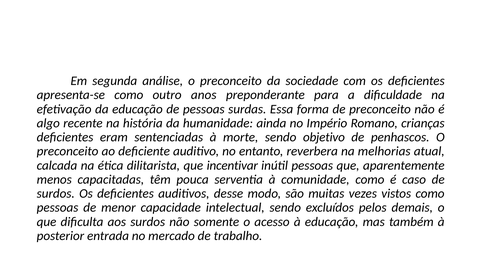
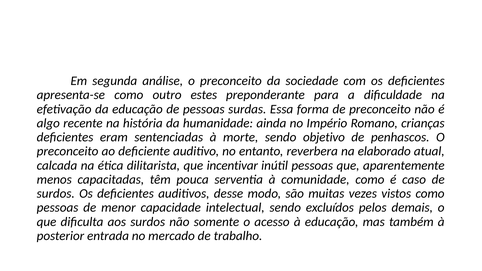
anos: anos -> estes (204, 95)
melhorias: melhorias -> elaborado (384, 151)
